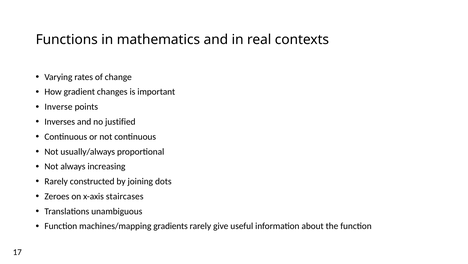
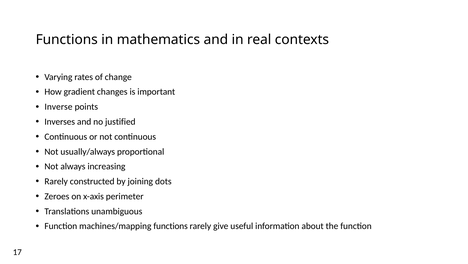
staircases: staircases -> perimeter (125, 196)
machines/mapping gradients: gradients -> functions (171, 226)
